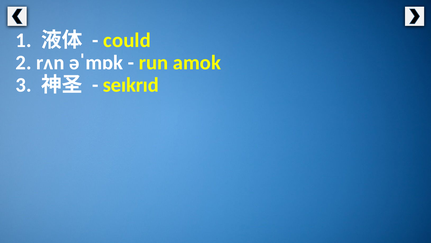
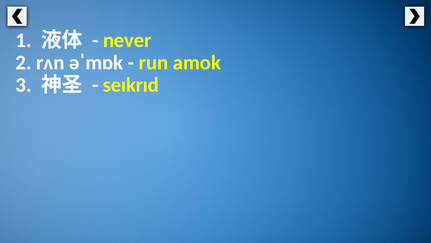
could: could -> never (127, 40)
